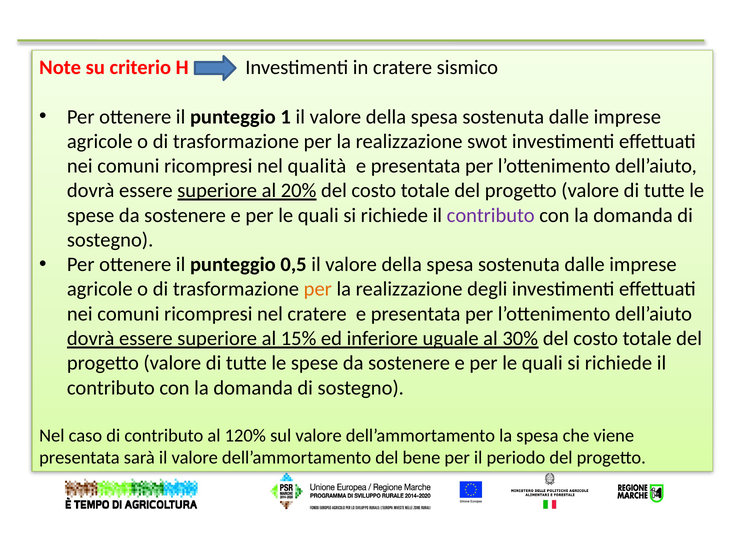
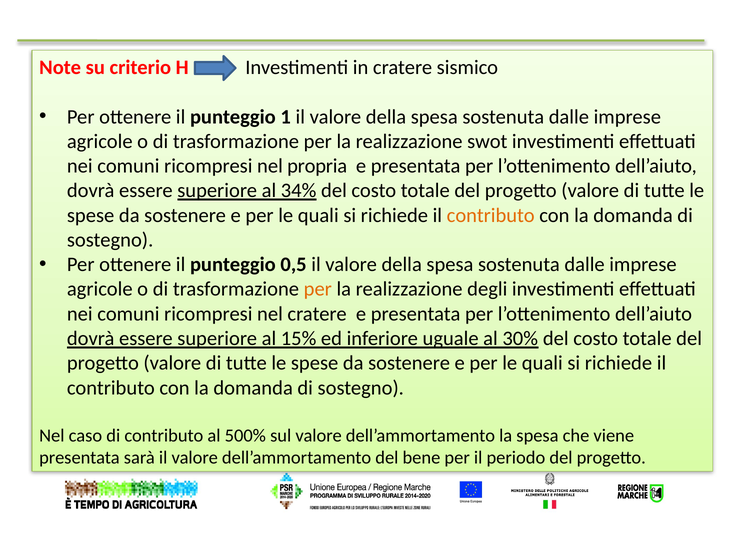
qualità: qualità -> propria (317, 166)
20%: 20% -> 34% (299, 191)
contributo colour: purple -> orange (491, 215)
120%: 120% -> 500% (245, 436)
